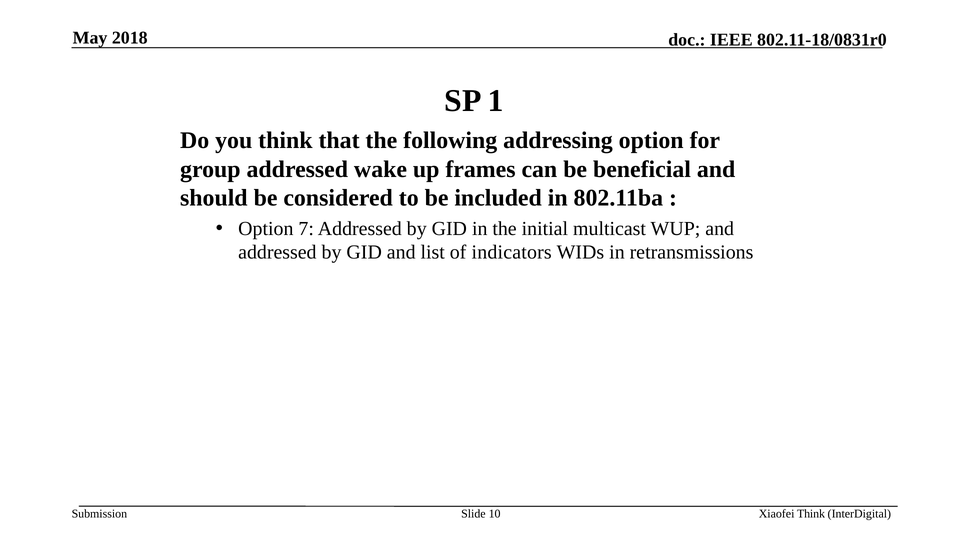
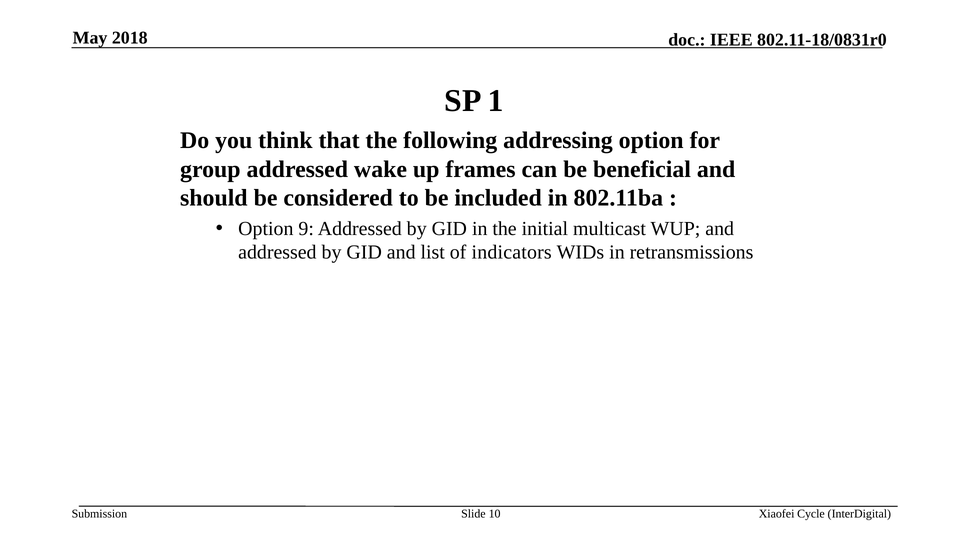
7: 7 -> 9 (306, 229)
Xiaofei Think: Think -> Cycle (811, 515)
